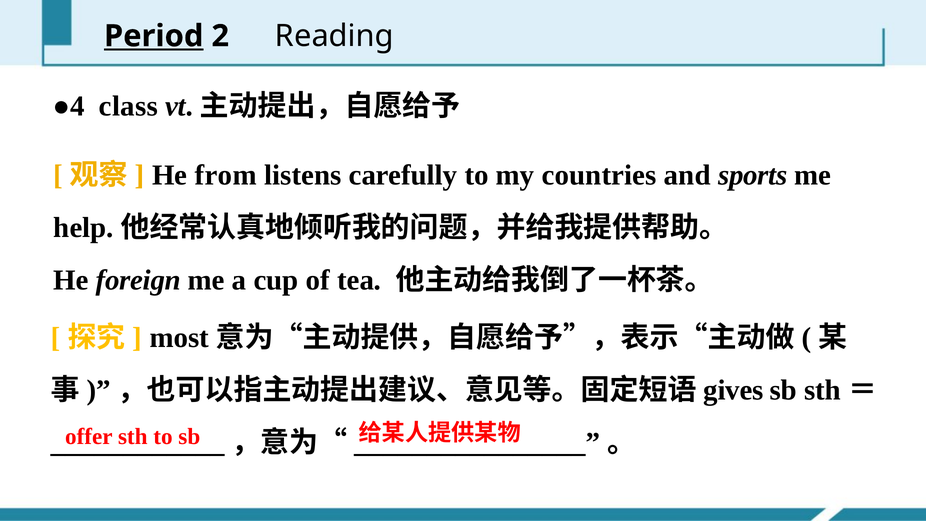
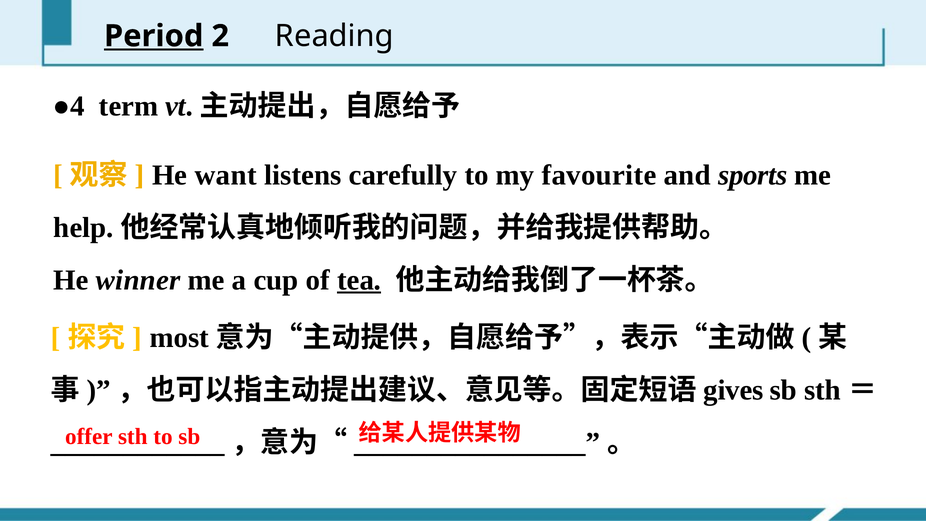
class: class -> term (129, 106)
from: from -> want (226, 175)
countries: countries -> favourite (599, 175)
foreign: foreign -> winner (138, 280)
tea underline: none -> present (359, 280)
